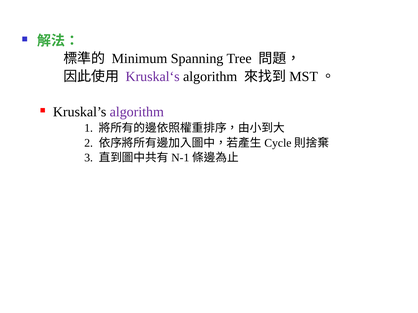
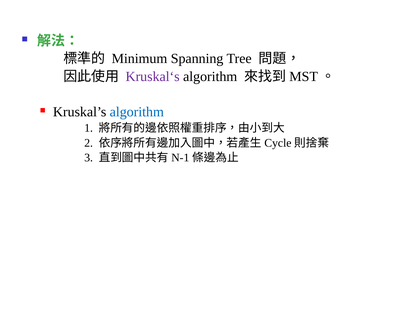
algorithm colour: purple -> blue (137, 112)
